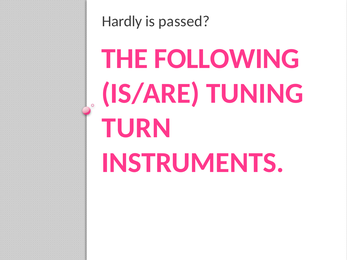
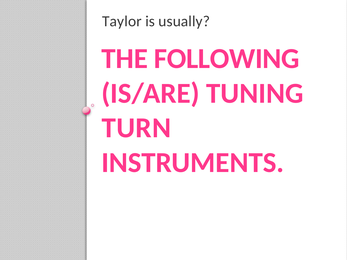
Hardly: Hardly -> Taylor (122, 21)
passed: passed -> usually (184, 21)
